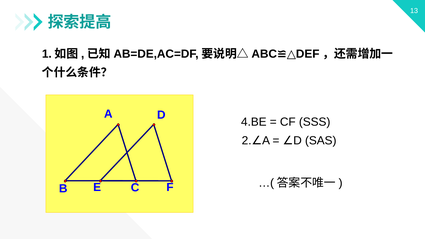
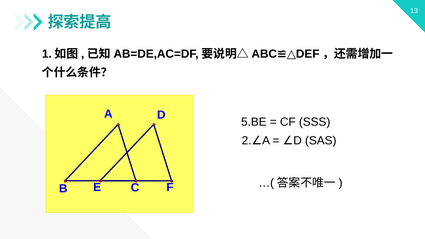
4.BE: 4.BE -> 5.BE (254, 122)
